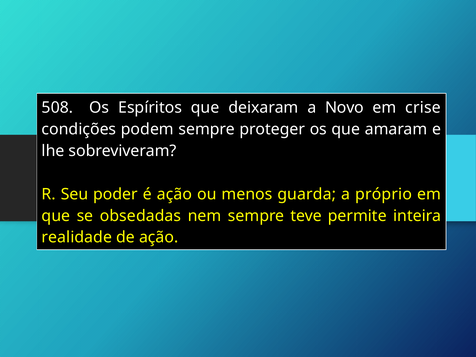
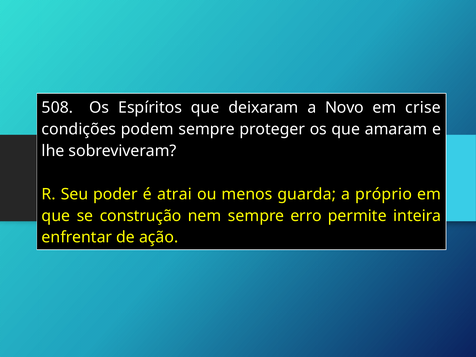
é ação: ação -> atrai (174, 194)
obsedadas: obsedadas -> construção (141, 216)
teve: teve -> erro (306, 216)
realidade: realidade -> enfrentar (77, 237)
